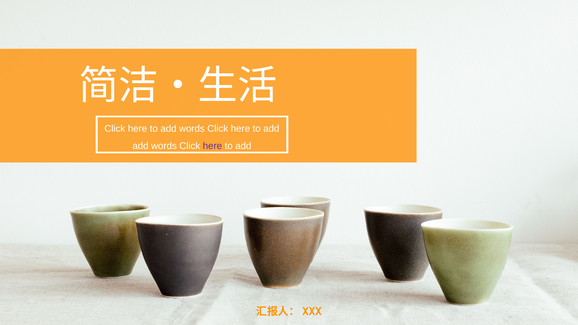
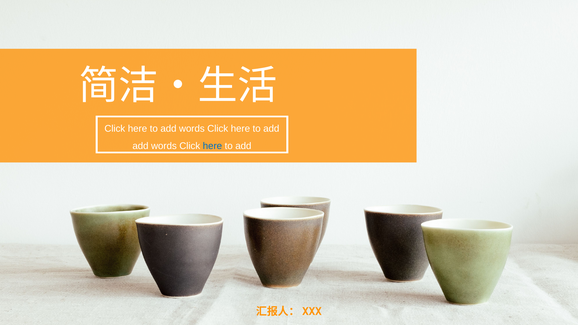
here colour: purple -> blue (212, 146)
